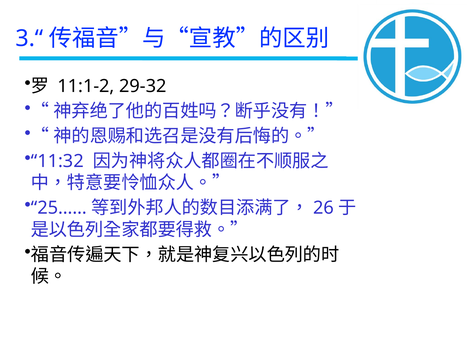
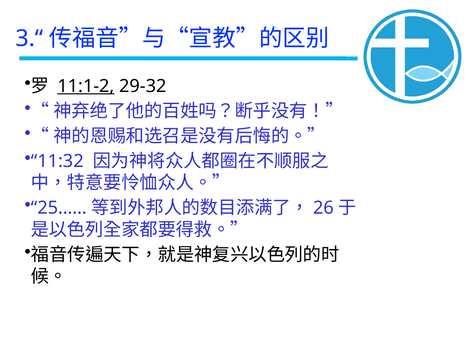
11:1-2 underline: none -> present (86, 86)
